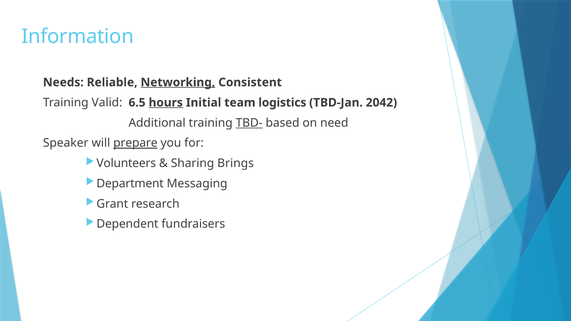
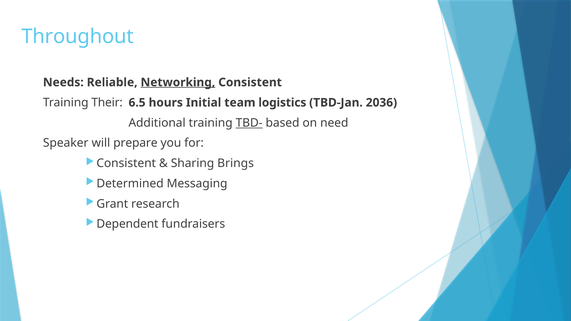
Information: Information -> Throughout (78, 37)
Valid: Valid -> Their (107, 103)
hours underline: present -> none (166, 103)
2042: 2042 -> 2036 (381, 103)
prepare underline: present -> none (135, 143)
Volunteers: Volunteers -> Consistent (126, 163)
Department: Department -> Determined (130, 184)
